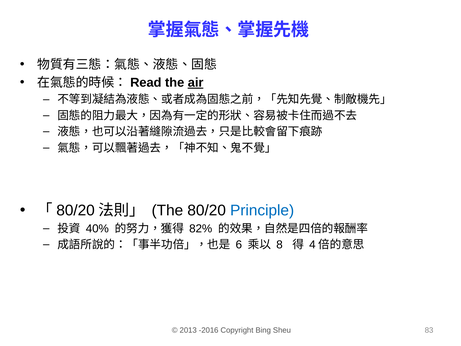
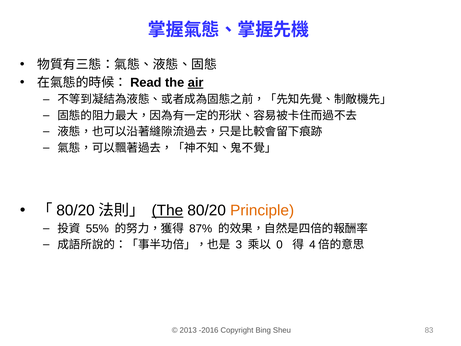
The underline: none -> present (167, 210)
Principle colour: blue -> orange (262, 210)
40%: 40% -> 55% (97, 228)
82%: 82% -> 87% (201, 228)
6: 6 -> 3 (239, 245)
8: 8 -> 0 (280, 245)
